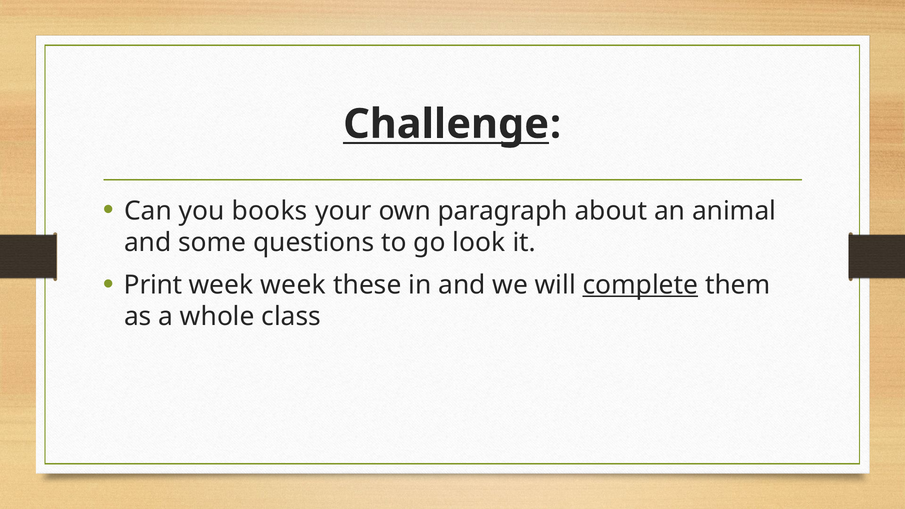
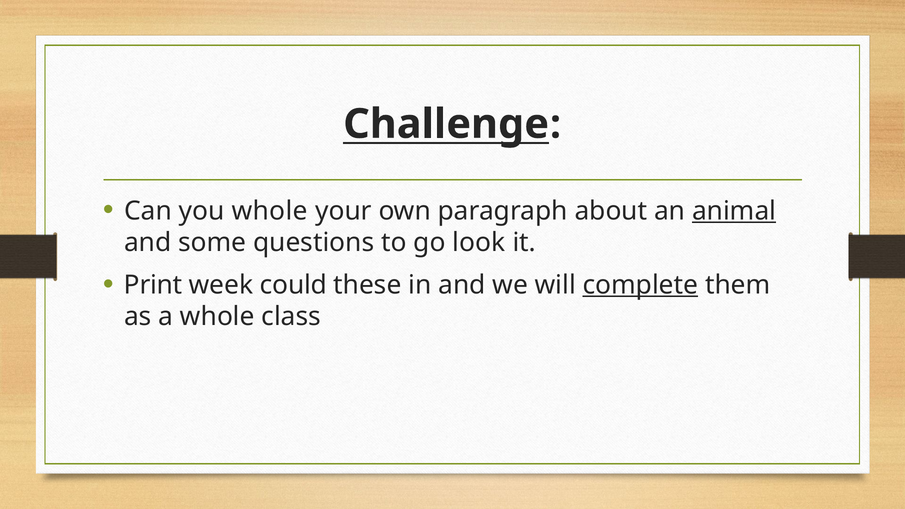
you books: books -> whole (270, 211)
animal underline: none -> present (734, 211)
week week: week -> could (293, 285)
